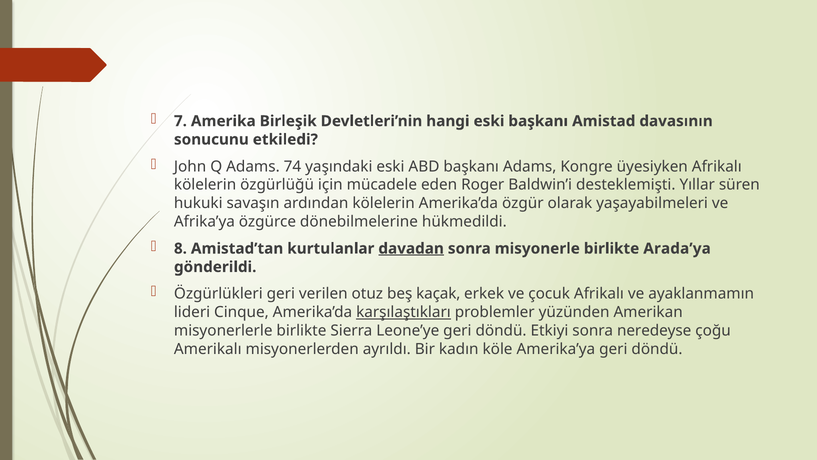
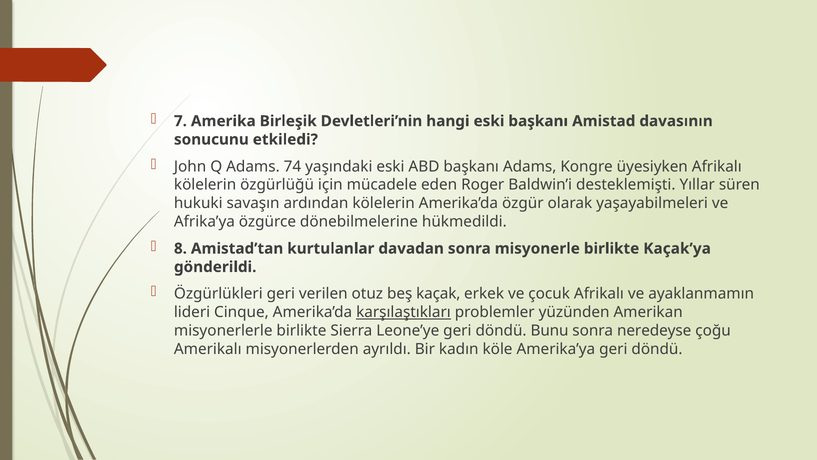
davadan underline: present -> none (411, 248)
Arada’ya: Arada’ya -> Kaçak’ya (677, 248)
Etkiyi: Etkiyi -> Bunu (550, 330)
